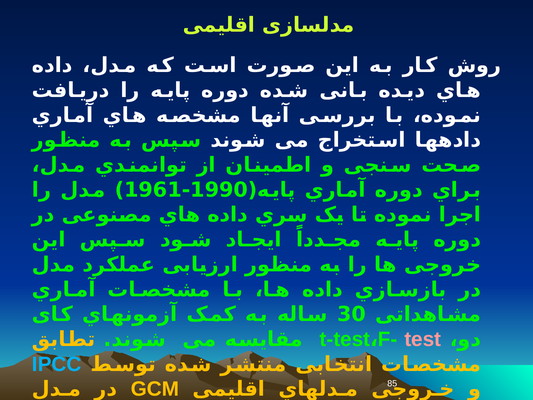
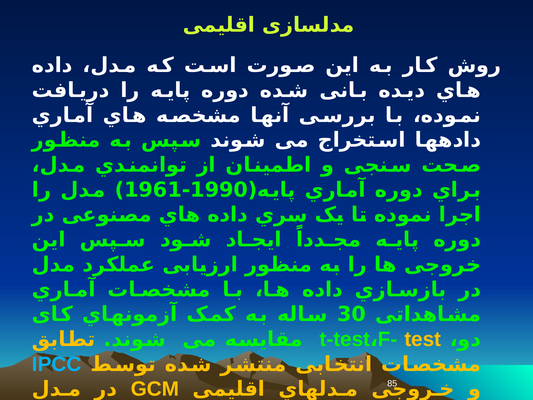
test colour: pink -> yellow (423, 339)
